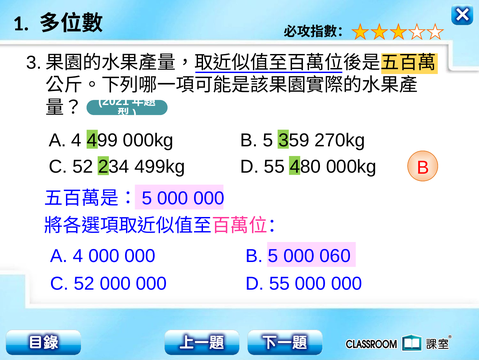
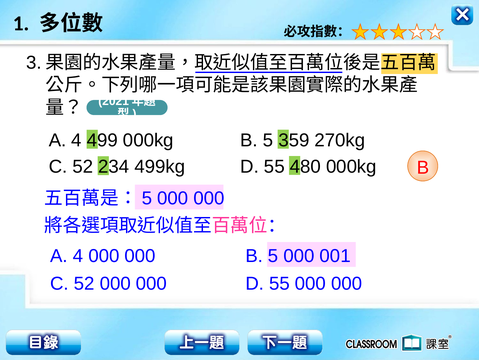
060: 060 -> 001 (335, 255)
